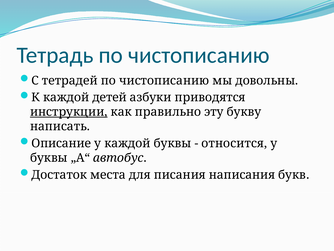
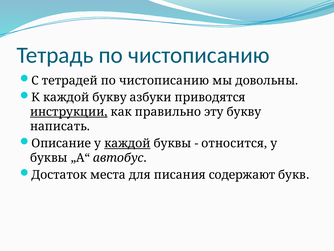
каждой детей: детей -> букву (110, 97)
каждой underline: none -> present (127, 143)
написания: написания -> содержают (242, 174)
